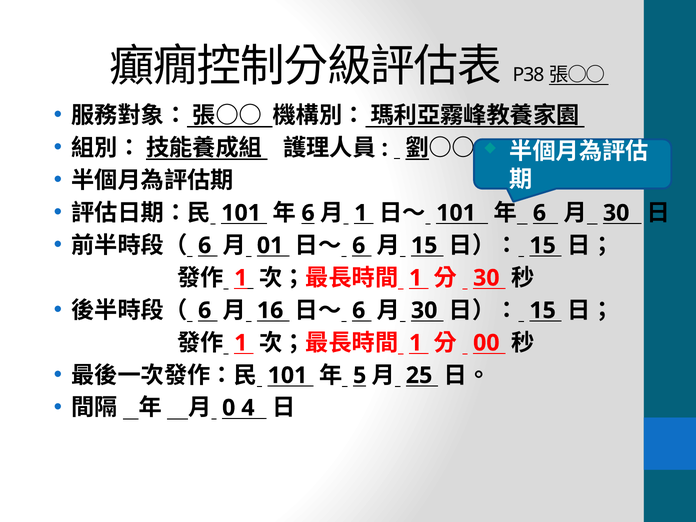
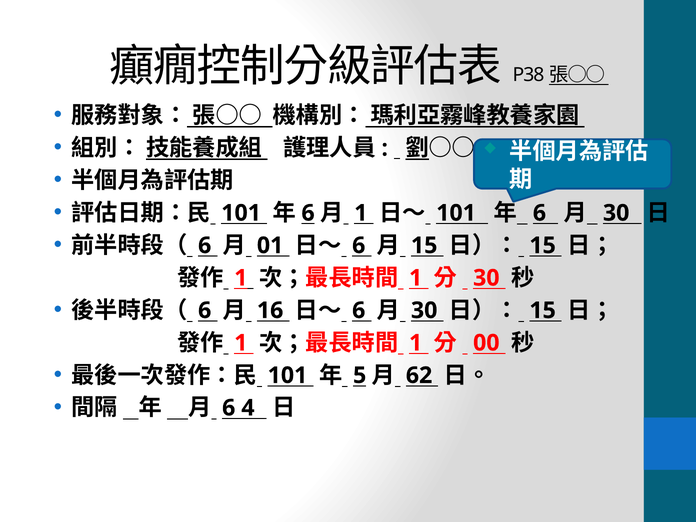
25: 25 -> 62 (419, 375)
0: 0 -> 6 (229, 408)
